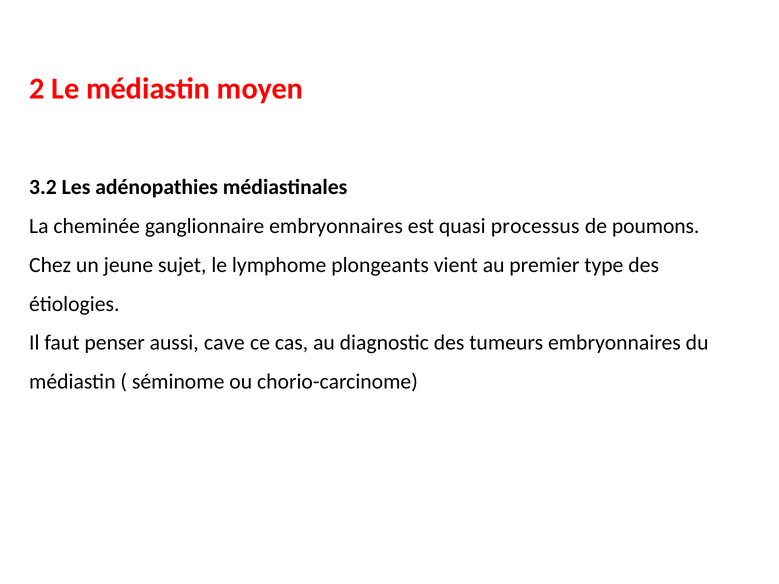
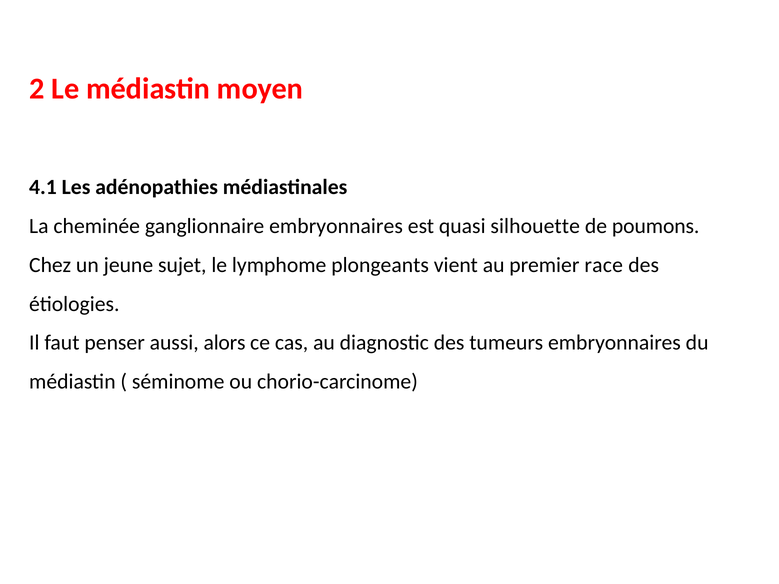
3.2: 3.2 -> 4.1 (43, 187)
processus: processus -> silhouette (535, 226)
type: type -> race (604, 265)
cave: cave -> alors (225, 343)
